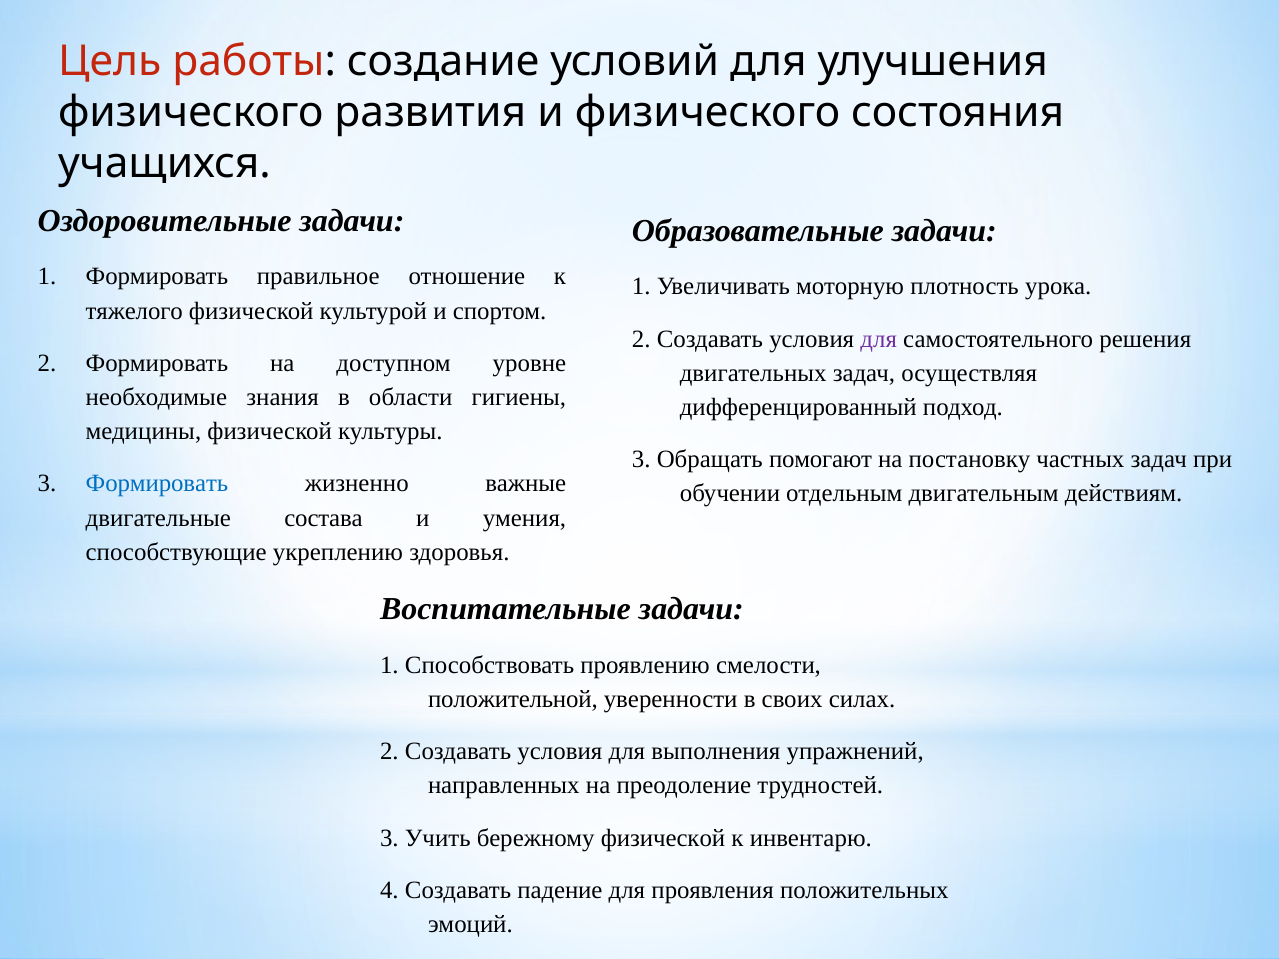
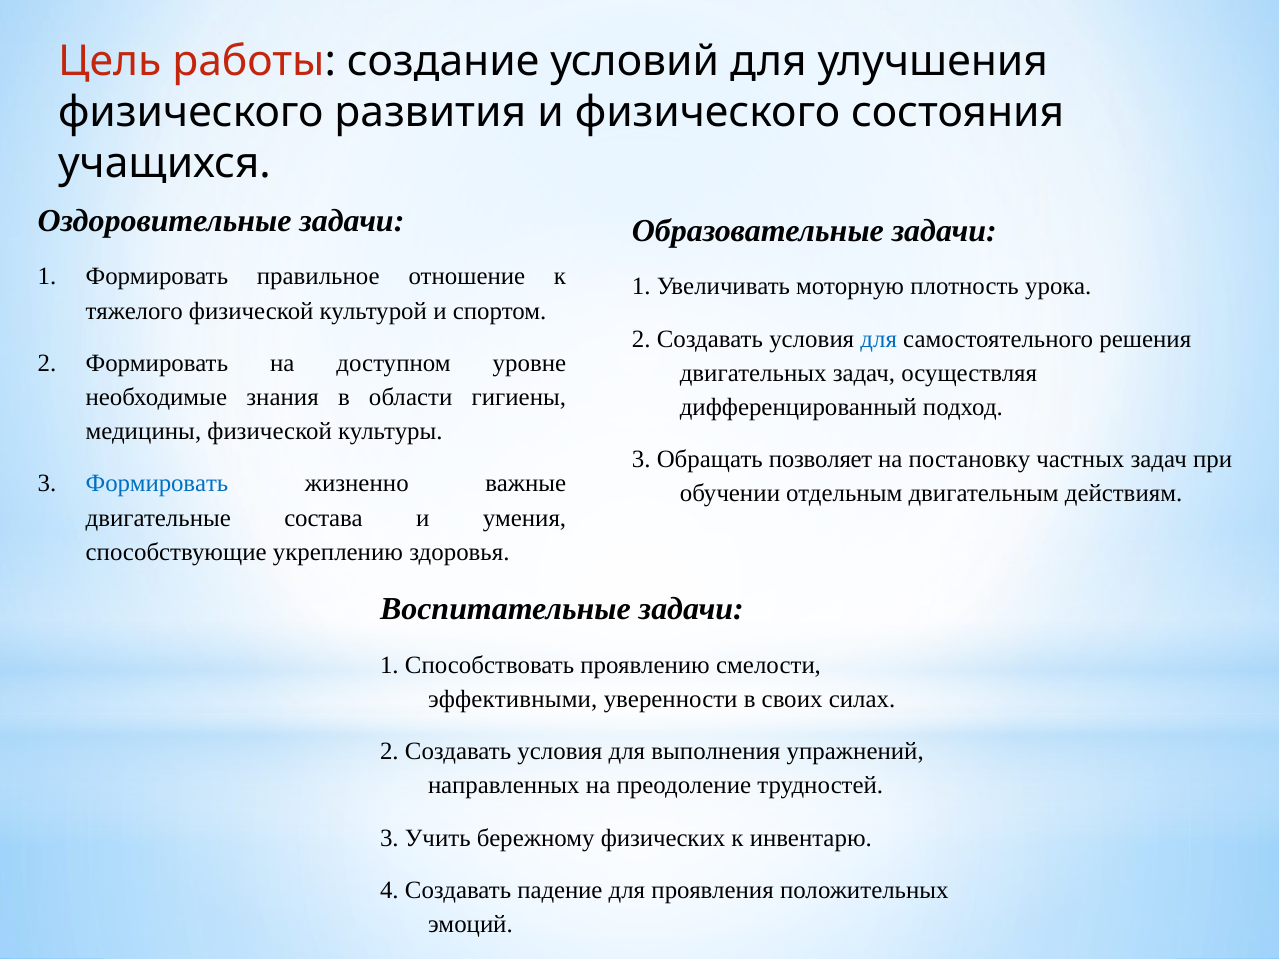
для colour: purple -> blue (879, 339)
помогают: помогают -> позволяет (821, 460)
положительной: положительной -> эффективными (513, 700)
бережному физической: физической -> физических (663, 838)
